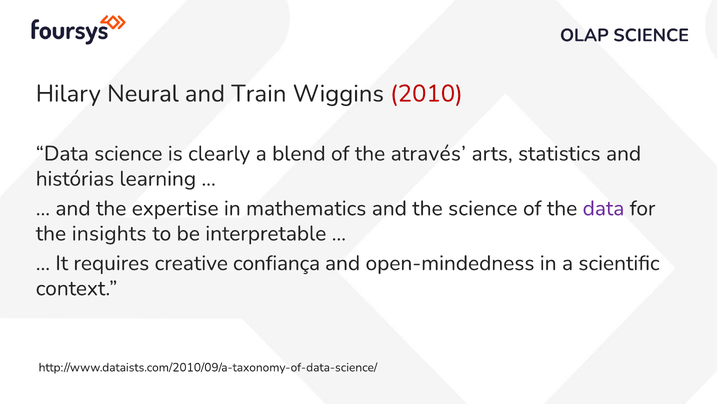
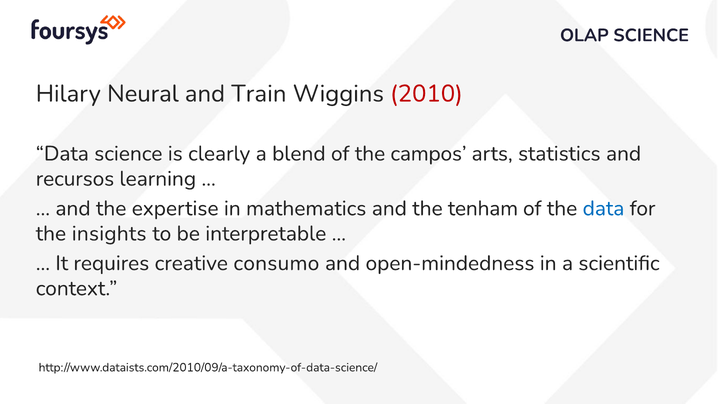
através: através -> campos (428, 154)
histórias: histórias -> recursos (75, 179)
the science: science -> tenham (483, 208)
data colour: purple -> blue (603, 208)
confiança: confiança -> consumo (276, 263)
